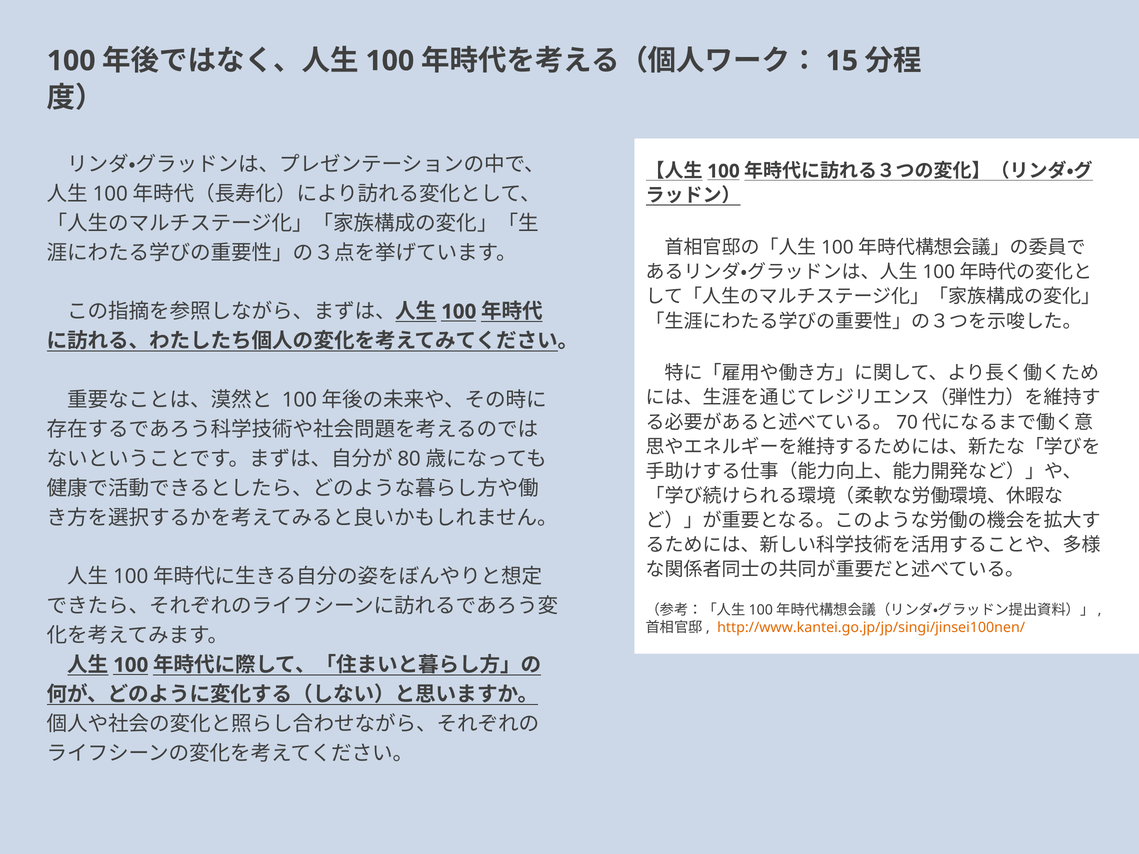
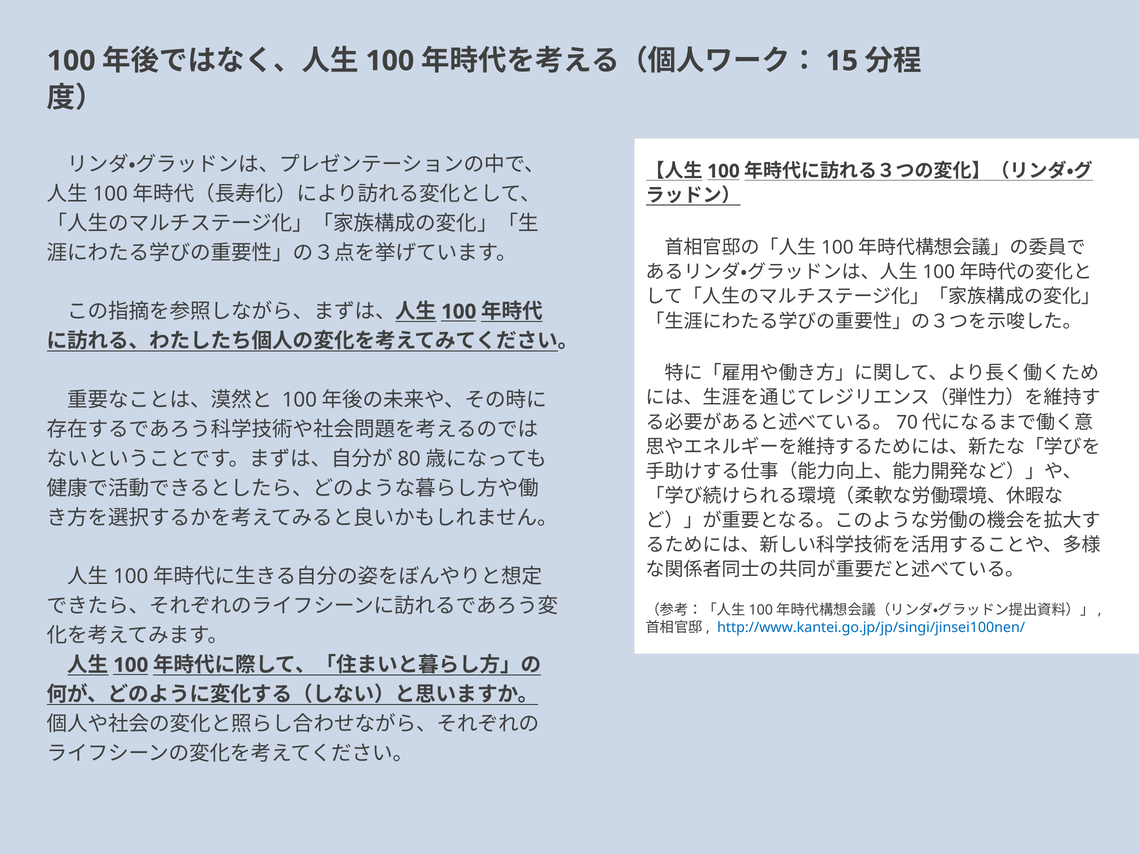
http://www.kantei.go.jp/jp/singi/jinsei100nen/ colour: orange -> blue (871, 628)
